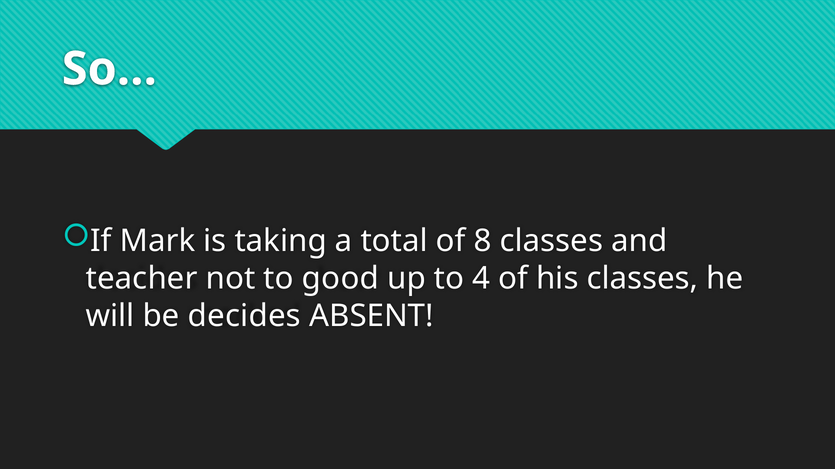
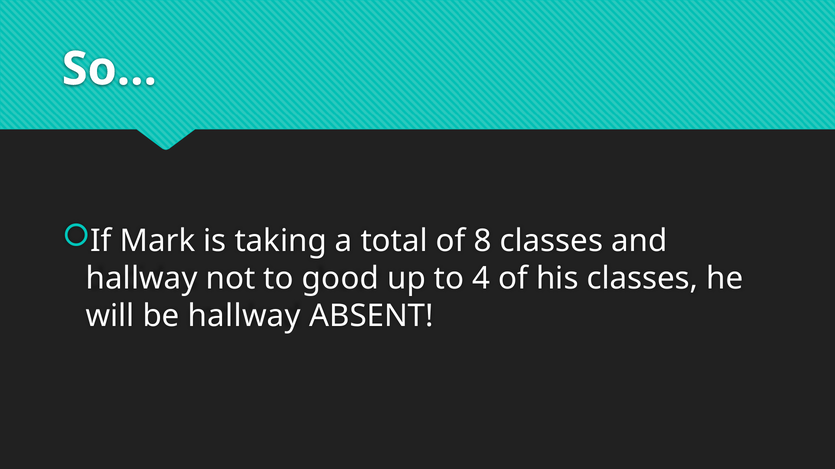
teacher: teacher -> hallway (142, 279)
be decides: decides -> hallway (244, 316)
